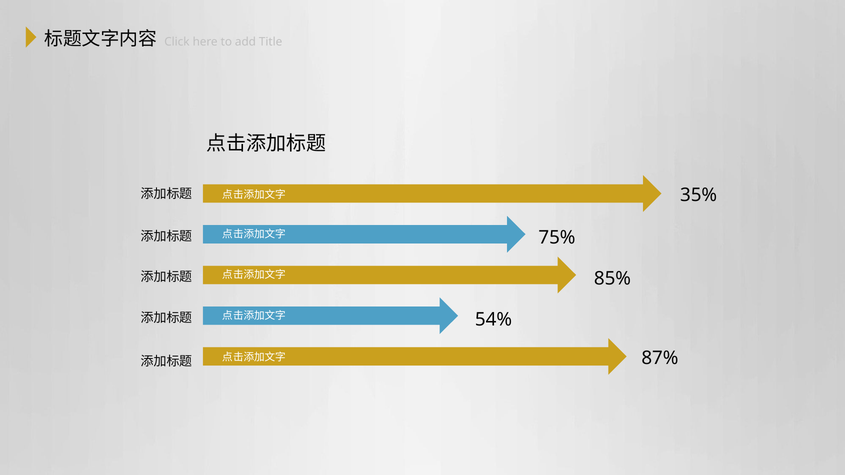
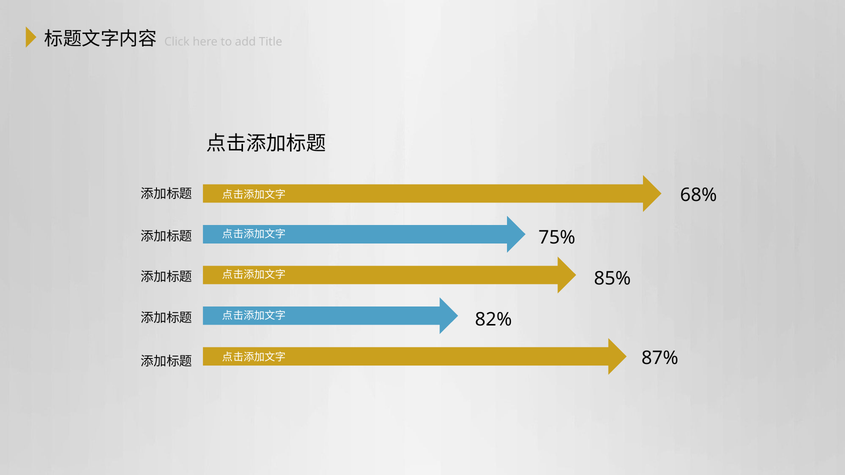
35%: 35% -> 68% (699, 195)
54%: 54% -> 82% (493, 320)
